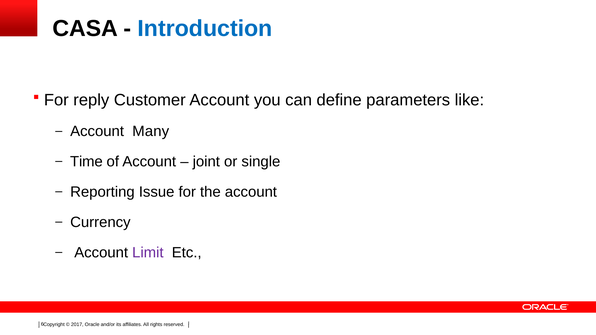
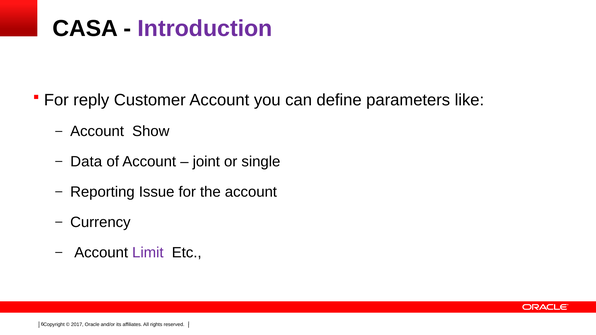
Introduction colour: blue -> purple (205, 28)
Many: Many -> Show (151, 131)
Time: Time -> Data (86, 162)
